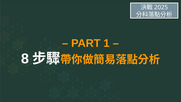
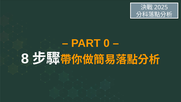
1: 1 -> 0 (107, 43)
